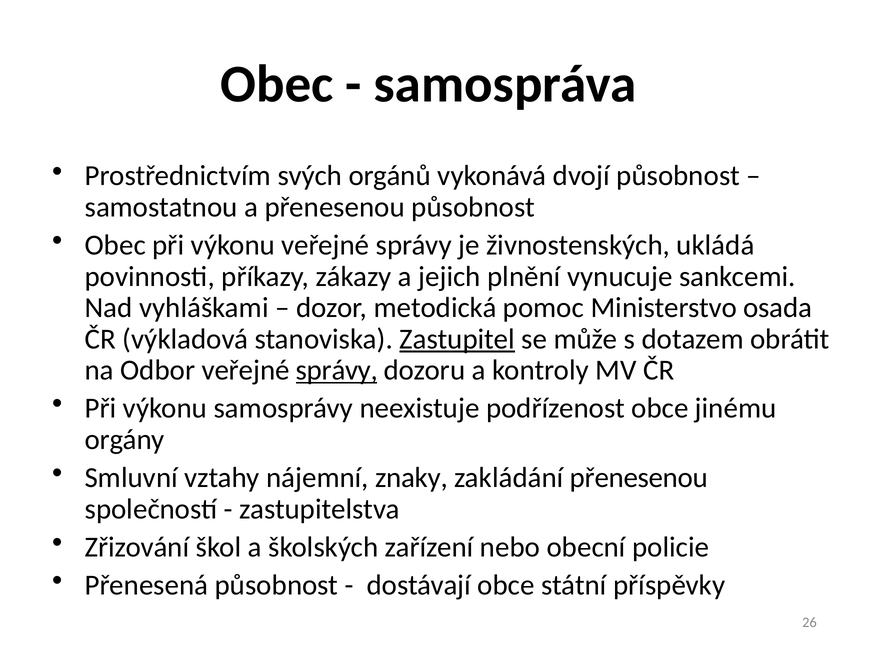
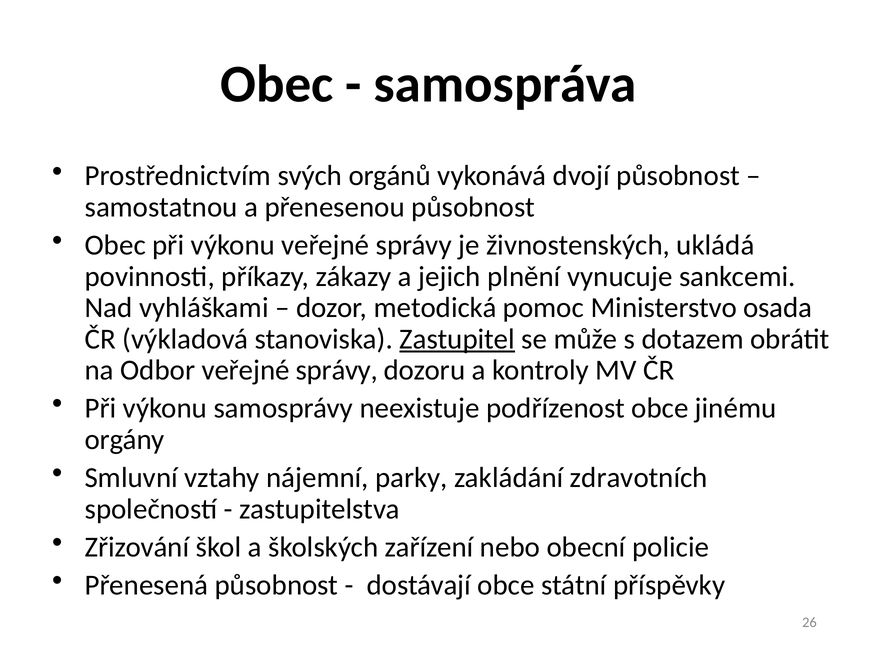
správy underline: present -> none (337, 370)
znaky: znaky -> parky (411, 477)
zakládání přenesenou: přenesenou -> zdravotních (639, 477)
